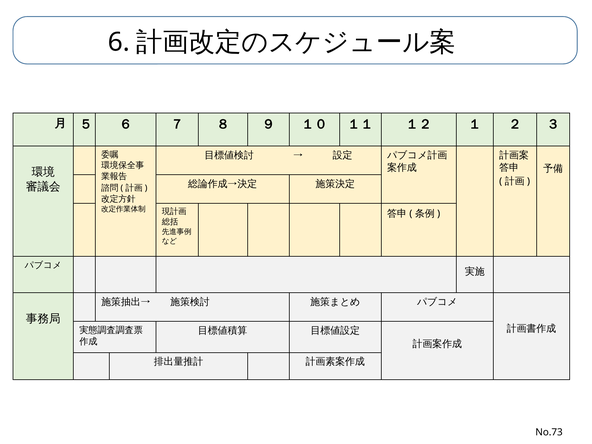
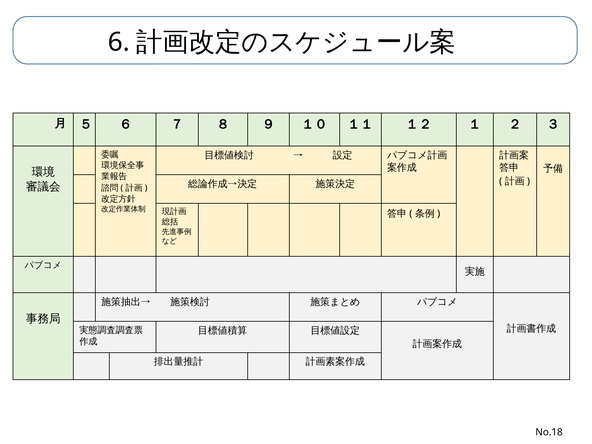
No.73: No.73 -> No.18 (549, 432)
